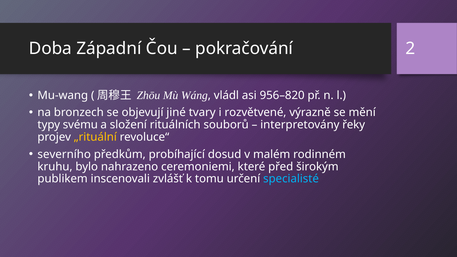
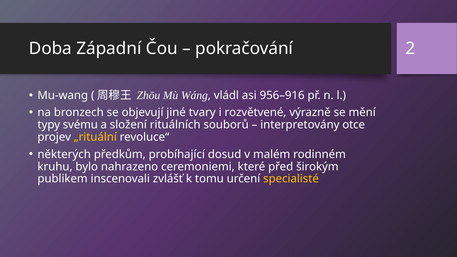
956–820: 956–820 -> 956–916 (282, 95)
řeky: řeky -> otce (354, 125)
severního: severního -> některých (64, 154)
specialisté colour: light blue -> yellow (291, 179)
